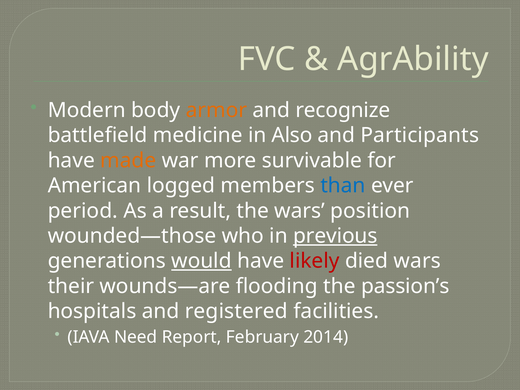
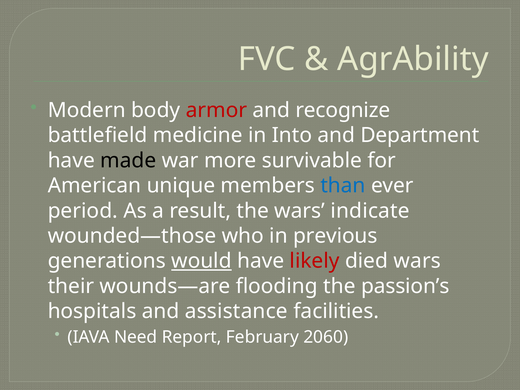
armor colour: orange -> red (216, 110)
Also: Also -> Into (292, 135)
Participants: Participants -> Department (420, 135)
made colour: orange -> black (128, 160)
logged: logged -> unique (181, 186)
position: position -> indicate (370, 211)
previous underline: present -> none (335, 236)
registered: registered -> assistance (236, 311)
2014: 2014 -> 2060 (326, 337)
